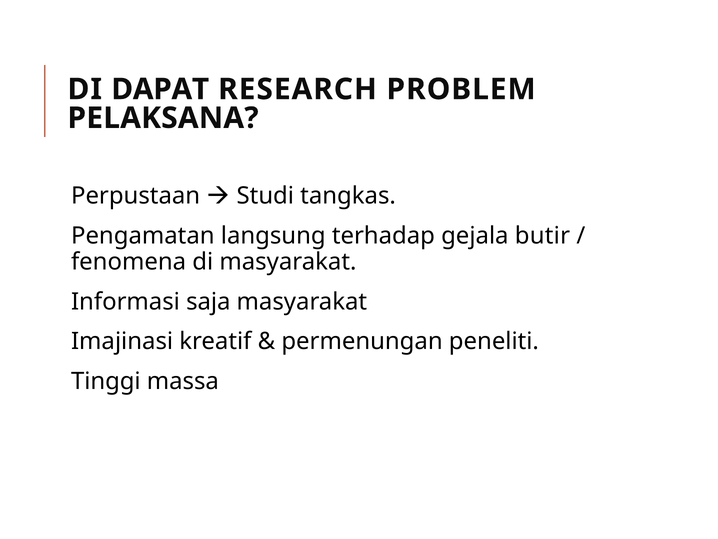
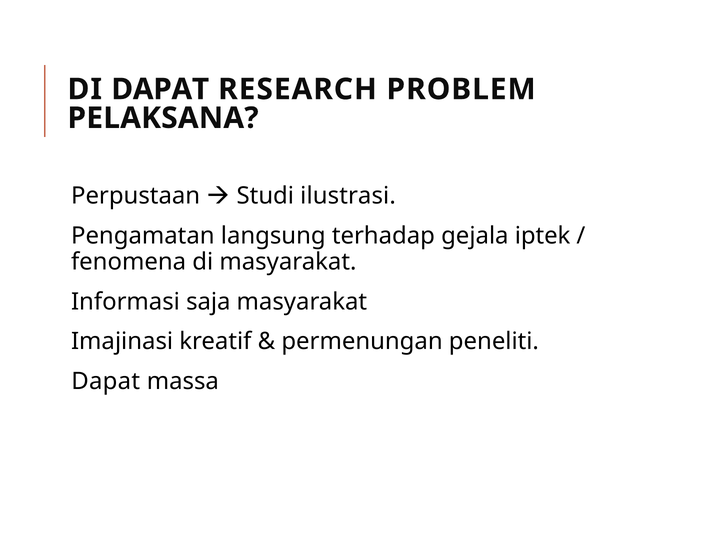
tangkas: tangkas -> ilustrasi (348, 196)
butir: butir -> iptek (543, 236)
Tinggi: Tinggi -> Dapat (106, 381)
